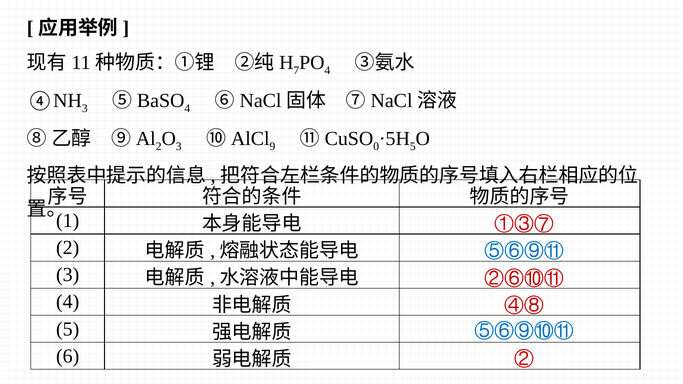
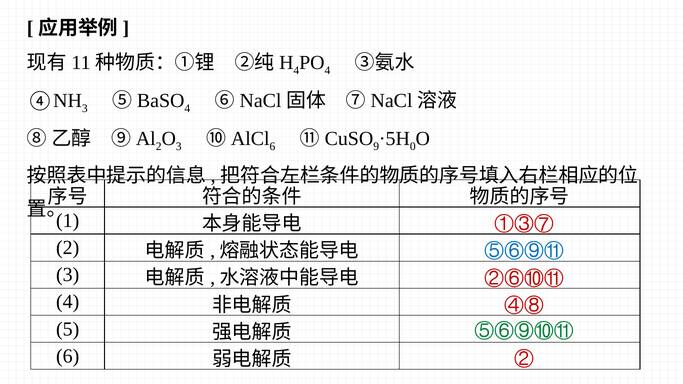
7: 7 -> 4 (296, 71)
9: 9 -> 6 (272, 147)
0: 0 -> 9 (376, 147)
5: 5 -> 0 (413, 147)
⑤⑥⑨⑩⑪ colour: blue -> green (524, 332)
